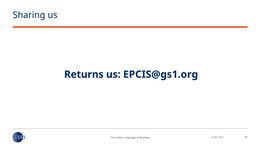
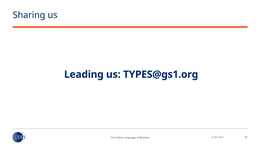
Returns: Returns -> Leading (84, 75)
EPCIS@gs1.org: EPCIS@gs1.org -> TYPES@gs1.org (161, 75)
